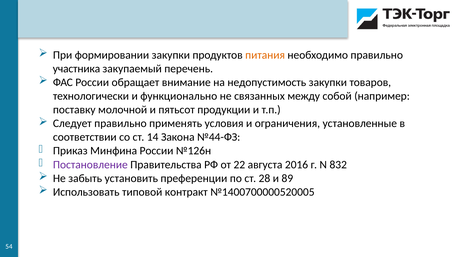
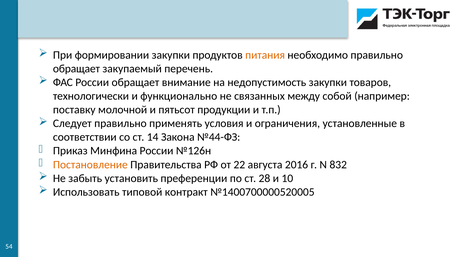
участника: участника -> обращает (76, 69)
Постановление colour: purple -> orange (90, 165)
89: 89 -> 10 (287, 178)
